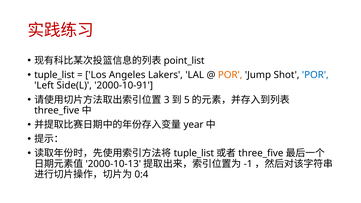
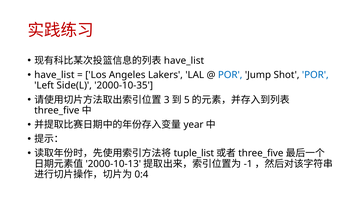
point_list: point_list -> have_list (184, 61)
tuple_list: tuple_list -> have_list (54, 75)
POR colour: orange -> blue (230, 75)
2000-10-91: 2000-10-91 -> 2000-10-35 (124, 85)
